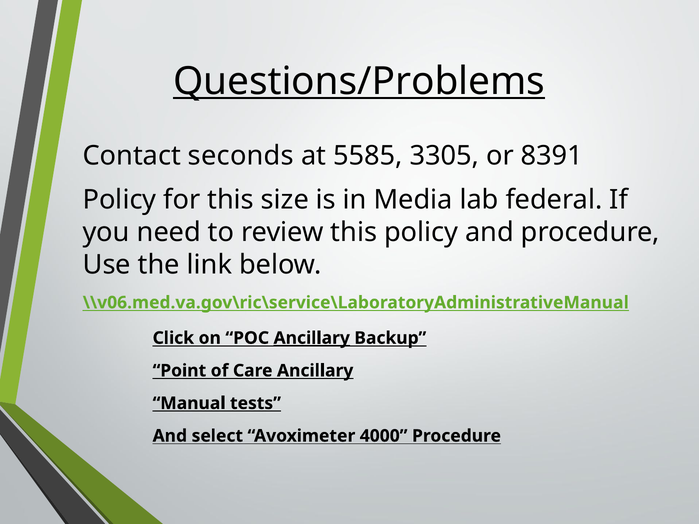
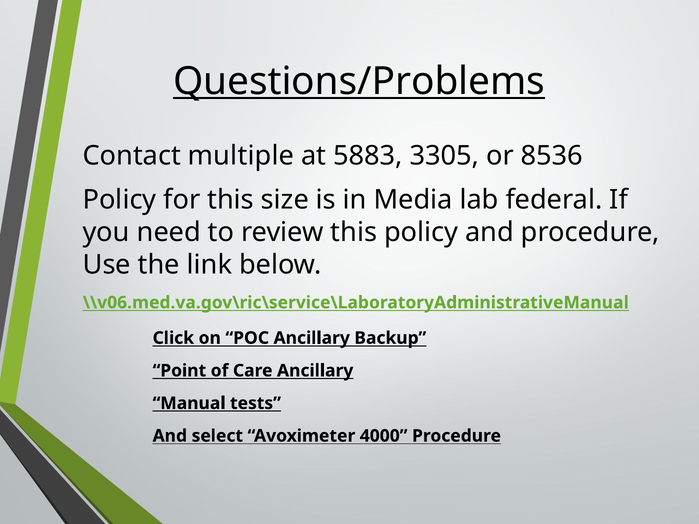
seconds: seconds -> multiple (241, 156)
5585: 5585 -> 5883 (368, 156)
8391: 8391 -> 8536 (552, 156)
Ancillary underline: present -> none (312, 338)
